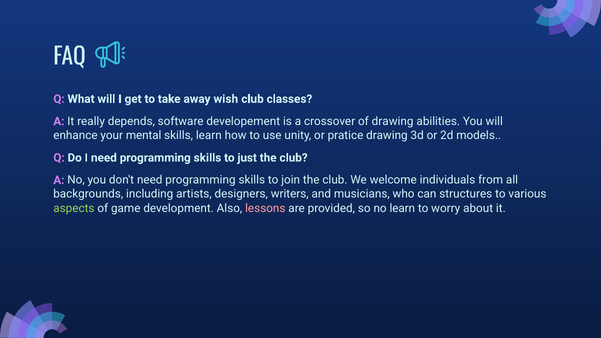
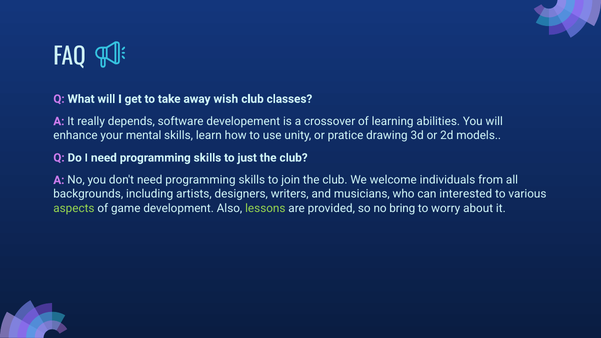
of drawing: drawing -> learning (393, 121)
structures: structures -> interested (466, 194)
lessons colour: pink -> light green (265, 208)
no learn: learn -> bring (402, 208)
